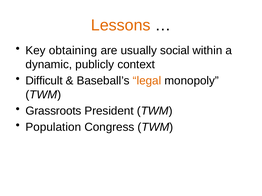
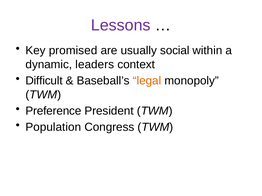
Lessons colour: orange -> purple (121, 25)
obtaining: obtaining -> promised (73, 51)
publicly: publicly -> leaders (95, 65)
Grassroots: Grassroots -> Preference (53, 111)
